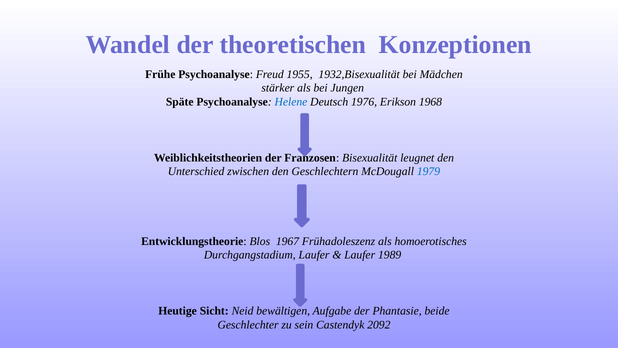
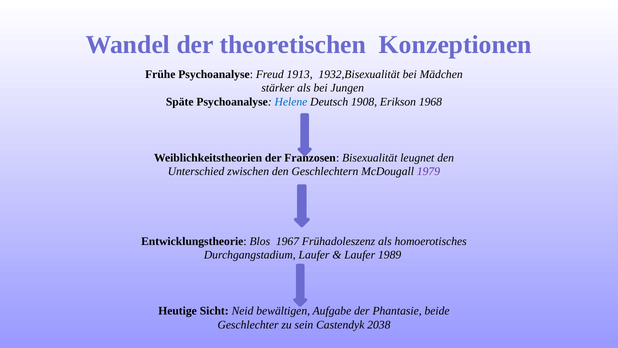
1955: 1955 -> 1913 (300, 74)
1976: 1976 -> 1908 (364, 102)
1979 colour: blue -> purple (428, 171)
2092: 2092 -> 2038 (379, 324)
